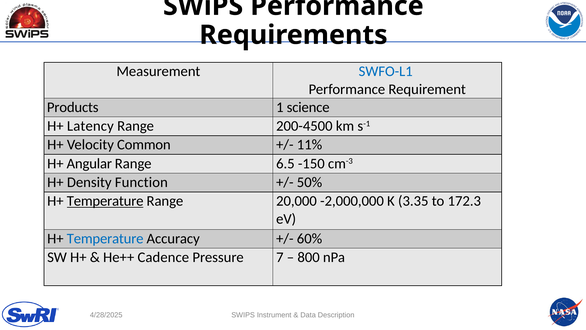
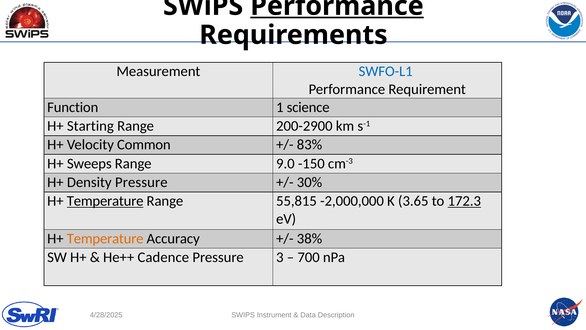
Performance underline: none -> present (337, 6)
Products: Products -> Function (73, 107)
Latency: Latency -> Starting (90, 126)
200-4500: 200-4500 -> 200-2900 (304, 126)
11%: 11% -> 83% (309, 145)
Angular: Angular -> Sweeps (89, 163)
6.5: 6.5 -> 9.0 (285, 163)
Density Function: Function -> Pressure (141, 182)
50%: 50% -> 30% (309, 182)
20,000: 20,000 -> 55,815 (296, 201)
3.35: 3.35 -> 3.65 (413, 201)
172.3 underline: none -> present (464, 201)
Temperature colour: blue -> orange (105, 238)
60%: 60% -> 38% (309, 238)
7: 7 -> 3 (280, 257)
800: 800 -> 700 (309, 257)
